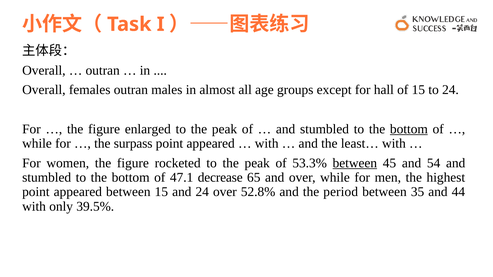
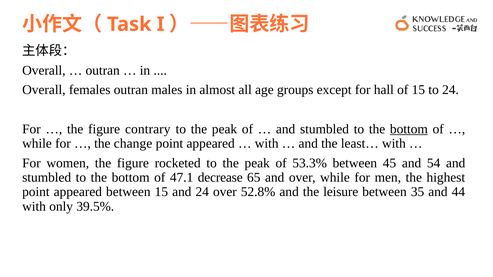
enlarged: enlarged -> contrary (148, 129)
surpass: surpass -> change (133, 144)
between underline: present -> none (355, 163)
period: period -> leisure (341, 192)
